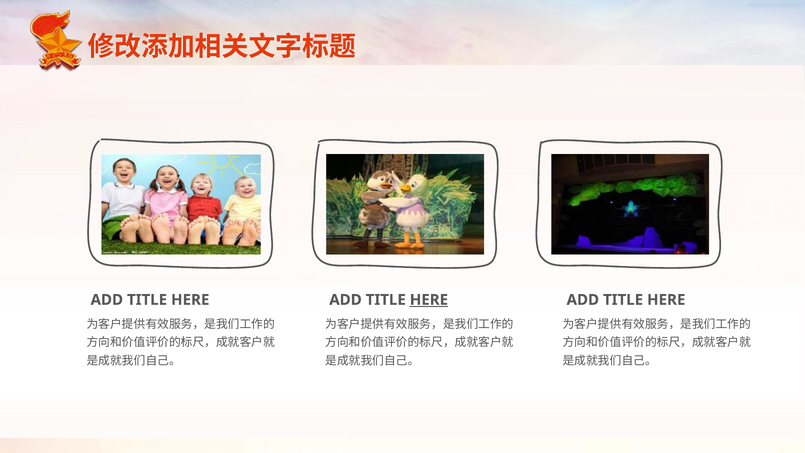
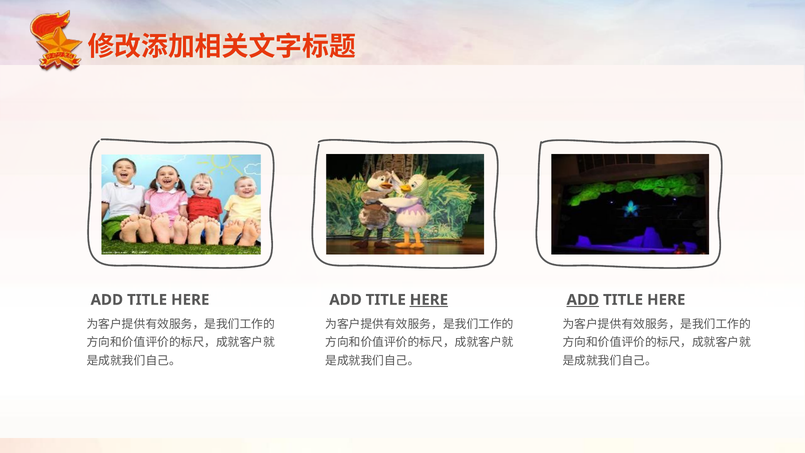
ADD underline: none -> present (583, 300)
